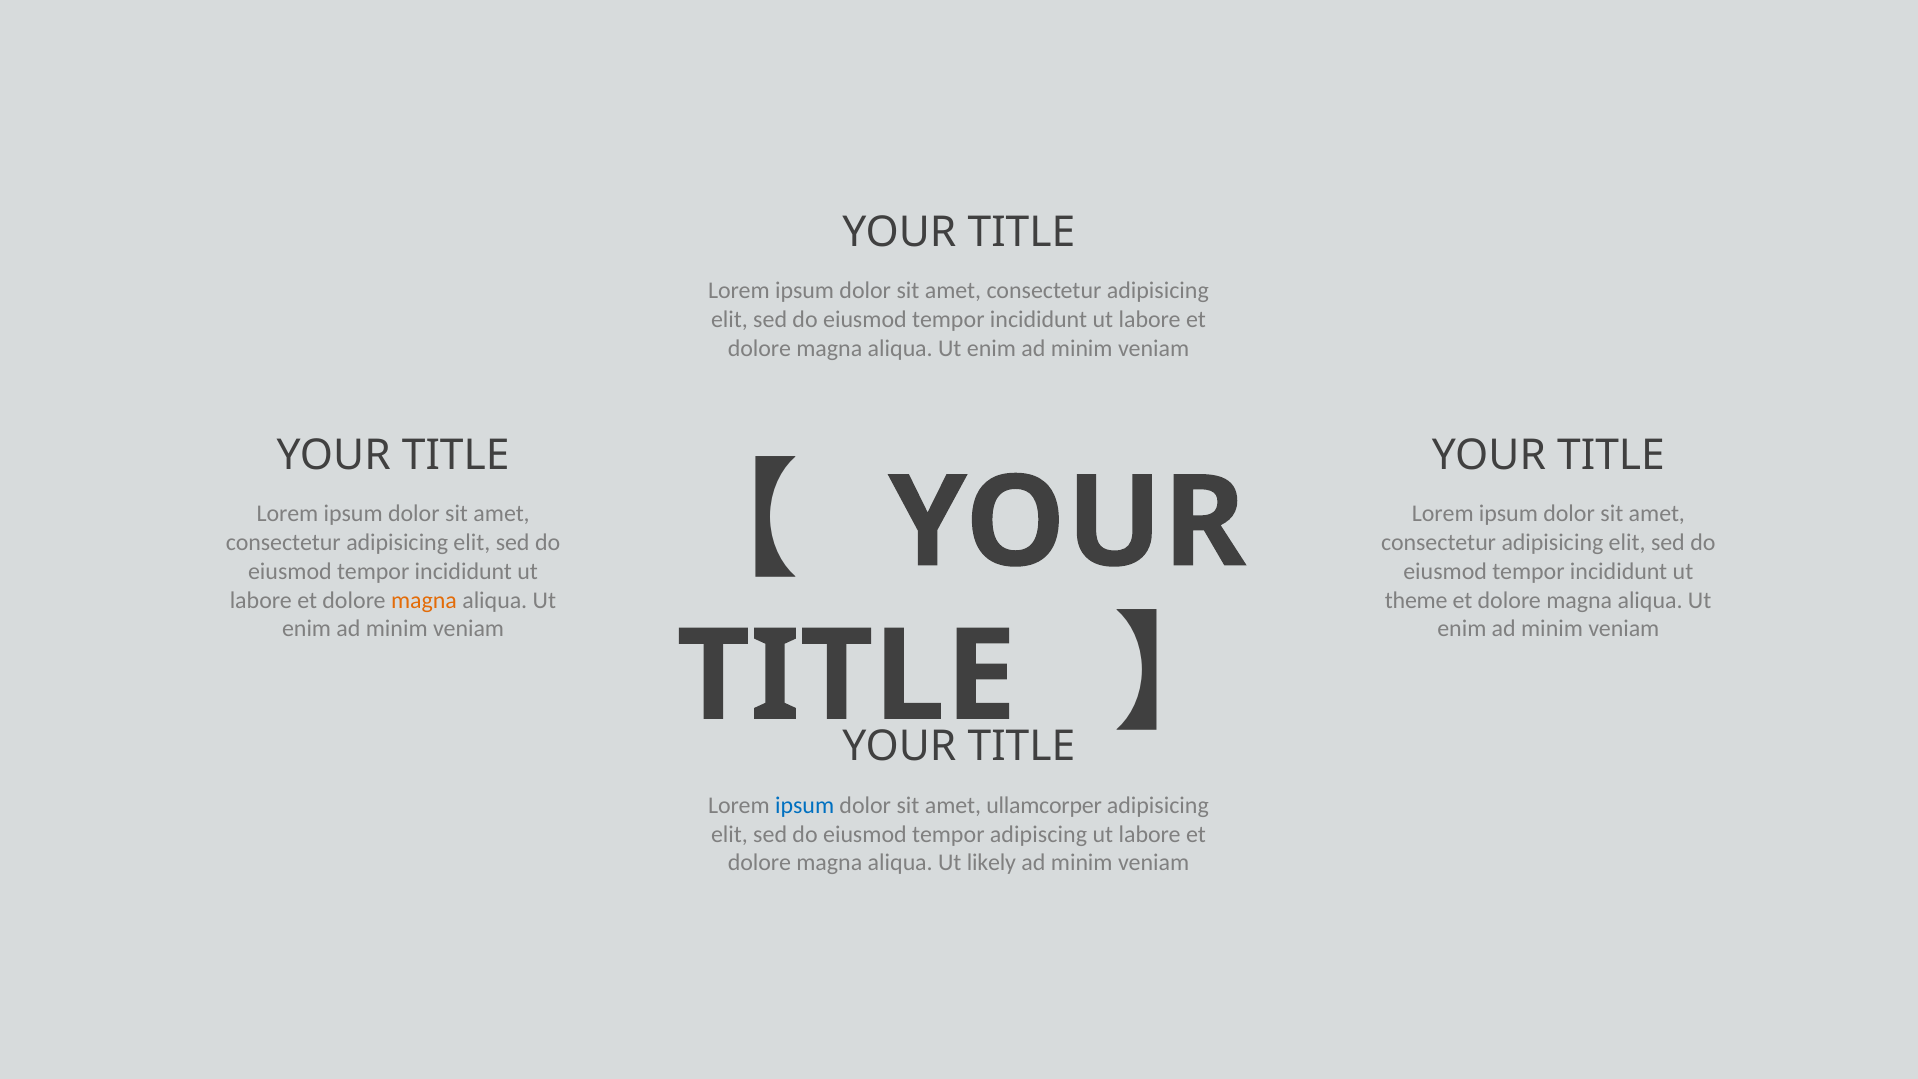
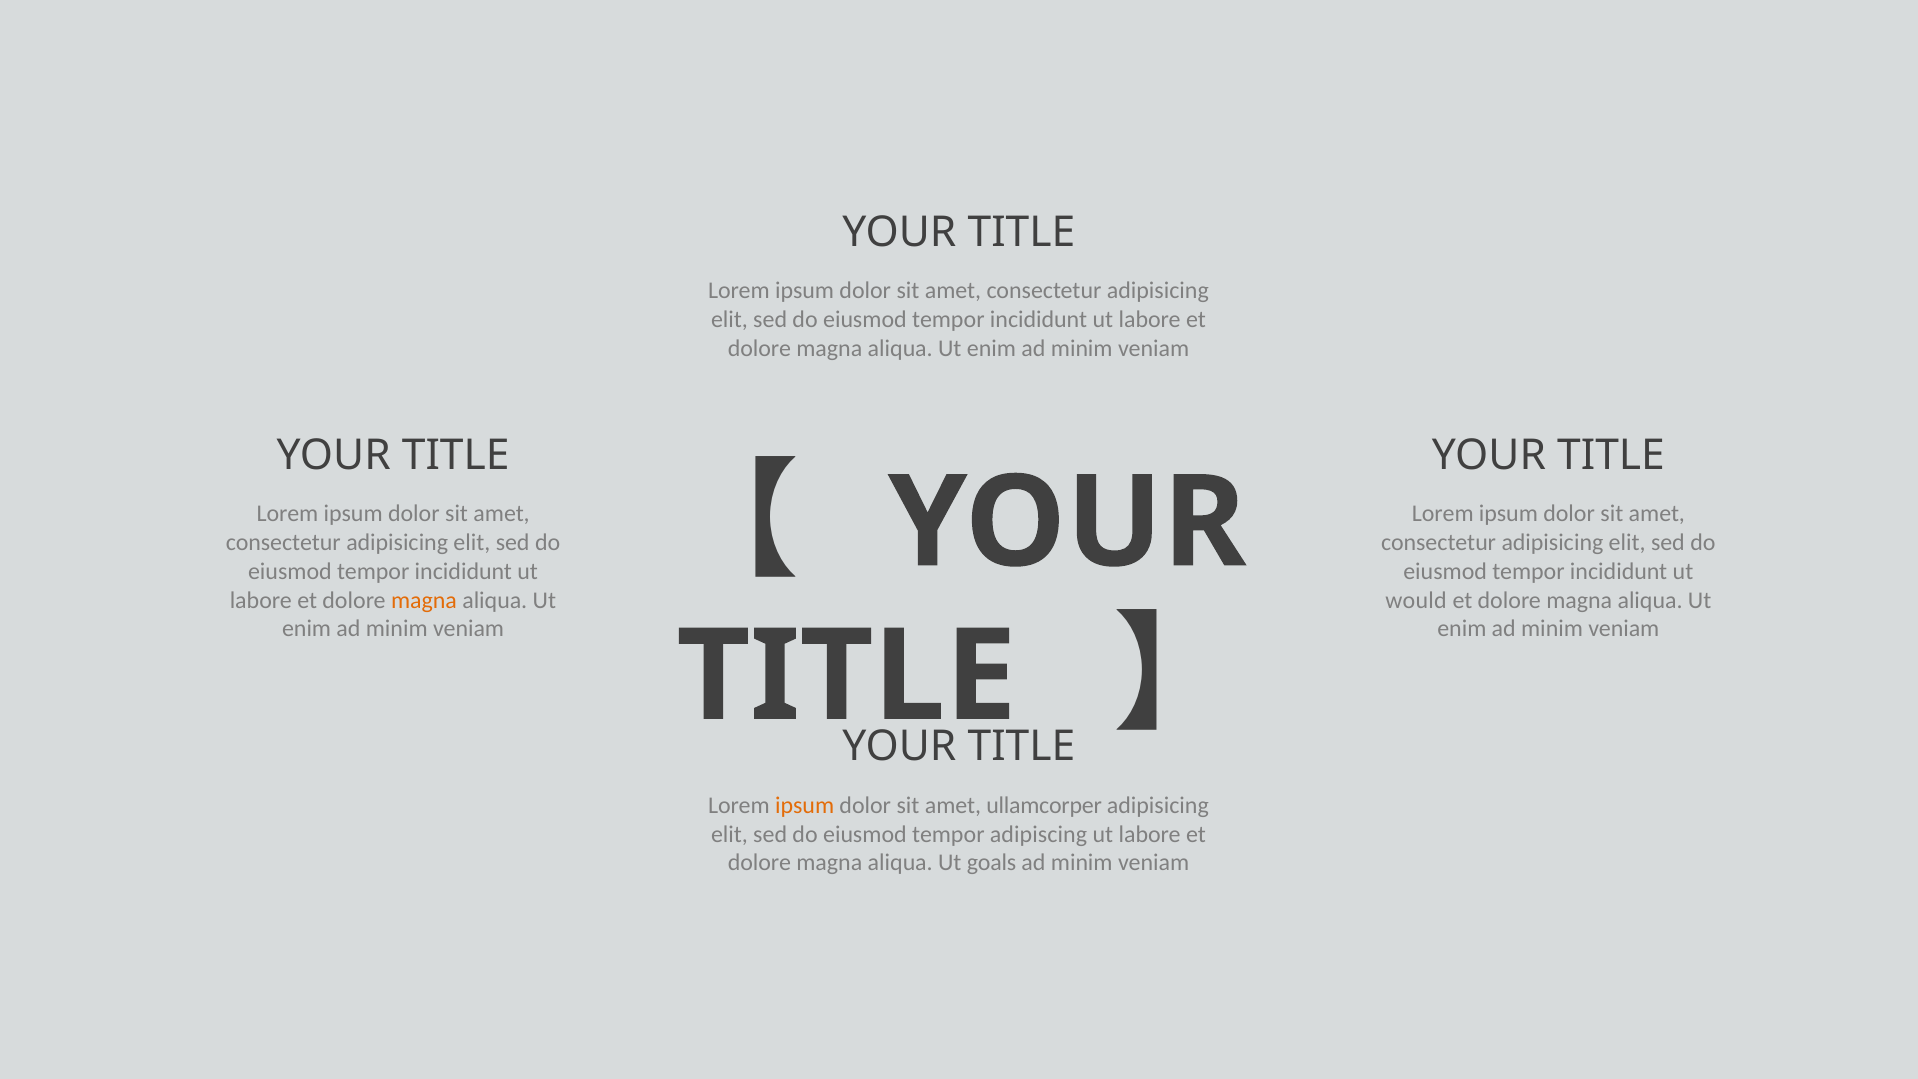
theme: theme -> would (1416, 600)
ipsum colour: blue -> orange (805, 805)
likely: likely -> goals (991, 863)
